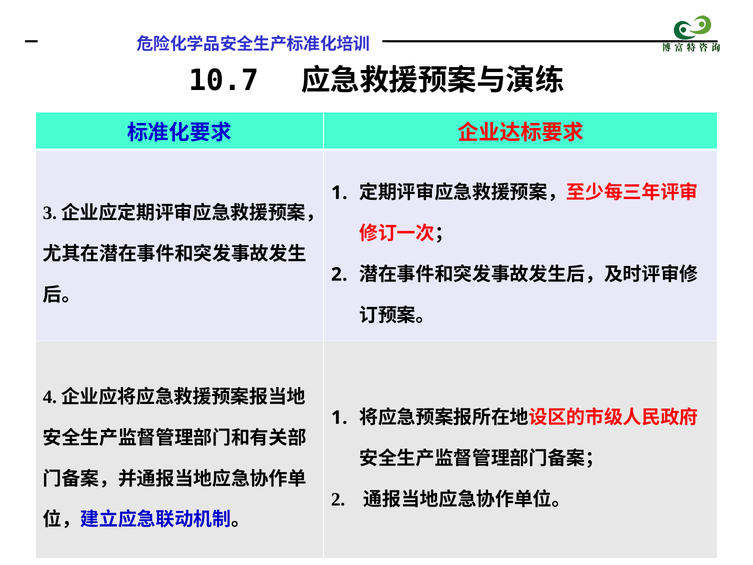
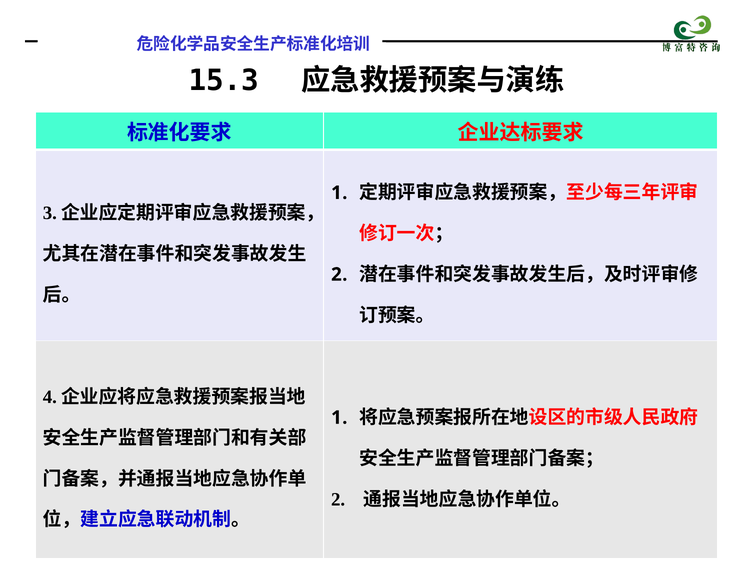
10.7: 10.7 -> 15.3 (224, 80)
